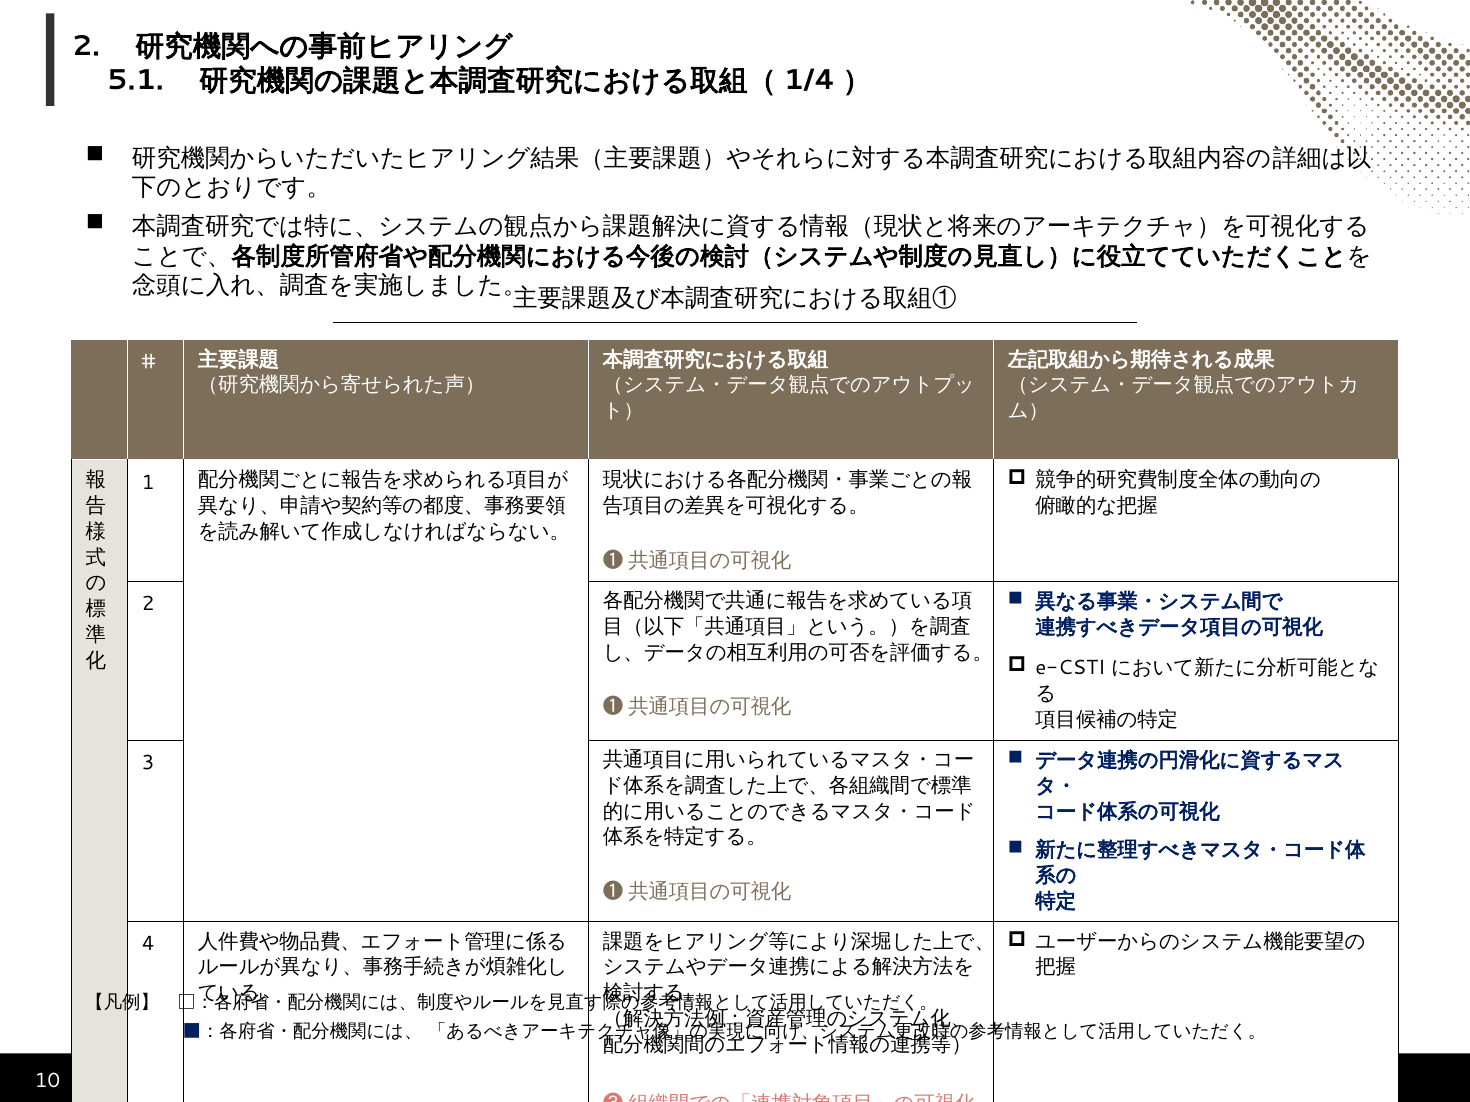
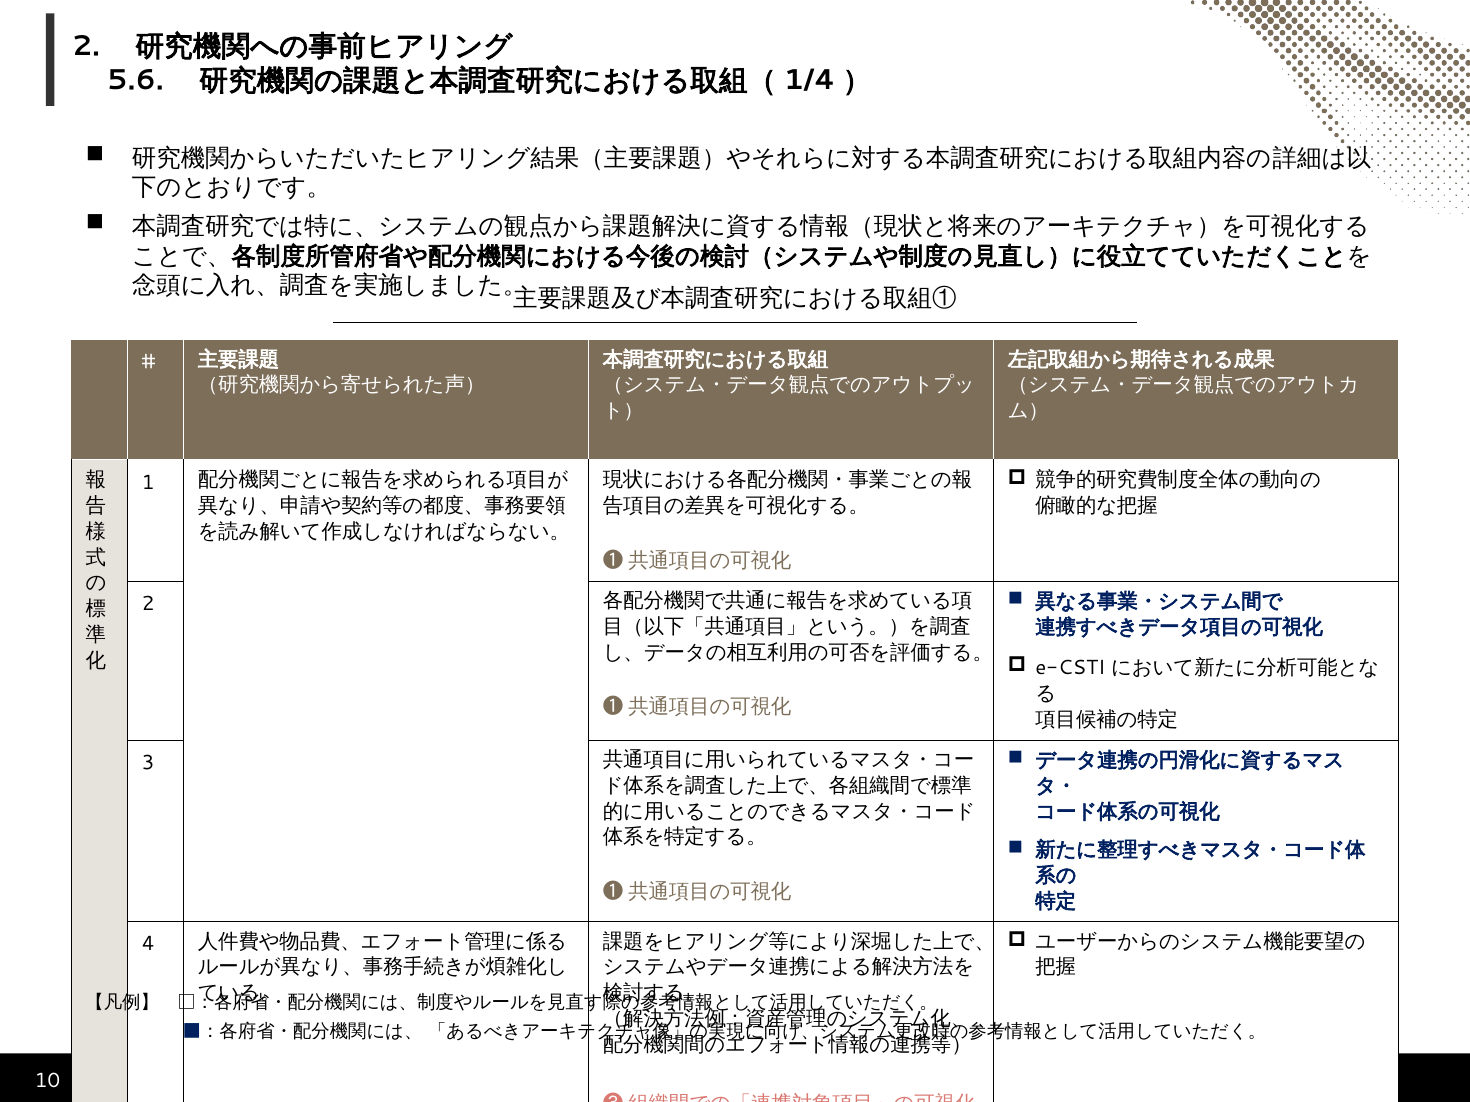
5.1: 5.1 -> 5.6 (136, 81)
